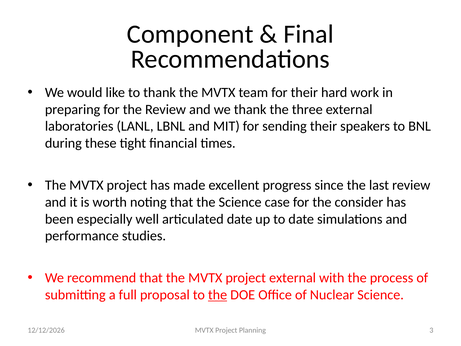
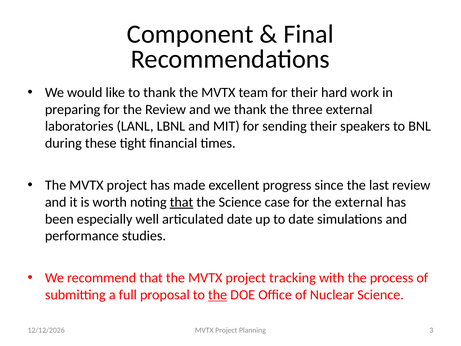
that underline: none -> present (182, 202)
the consider: consider -> external (359, 202)
project external: external -> tracking (292, 278)
